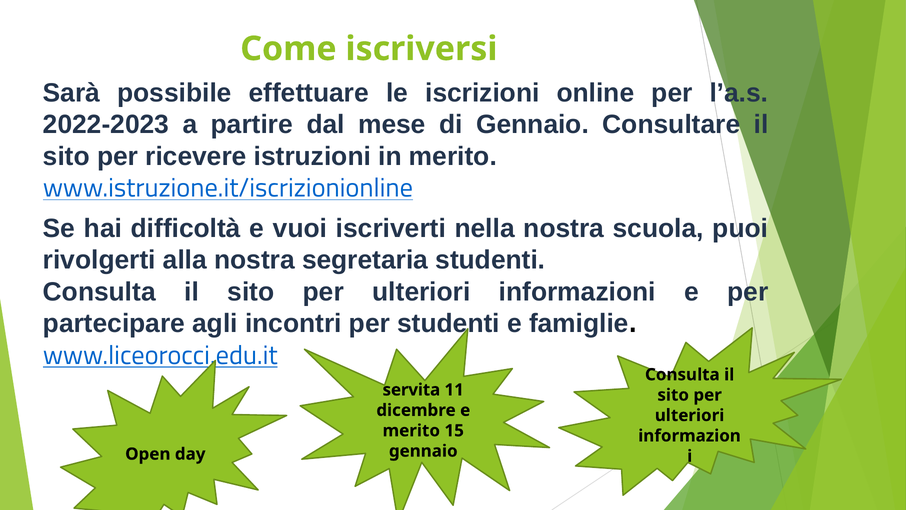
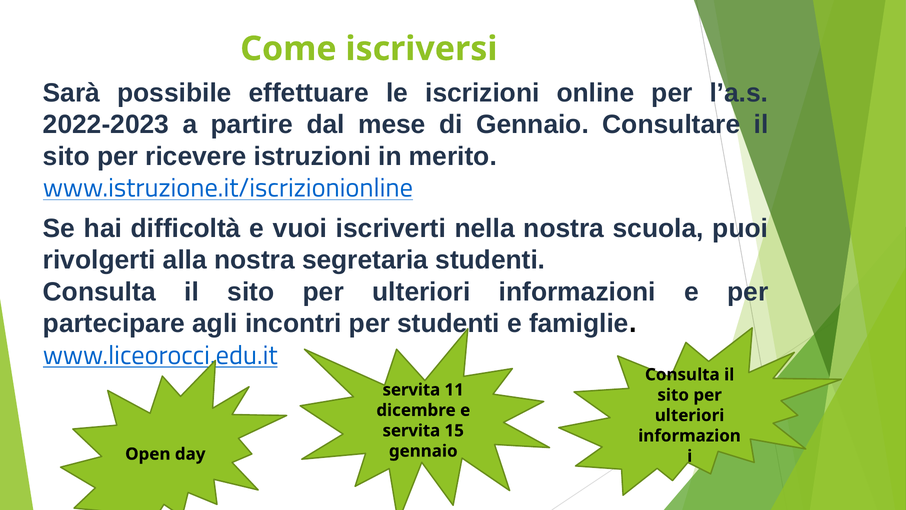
merito: merito -> servita (411, 430)
